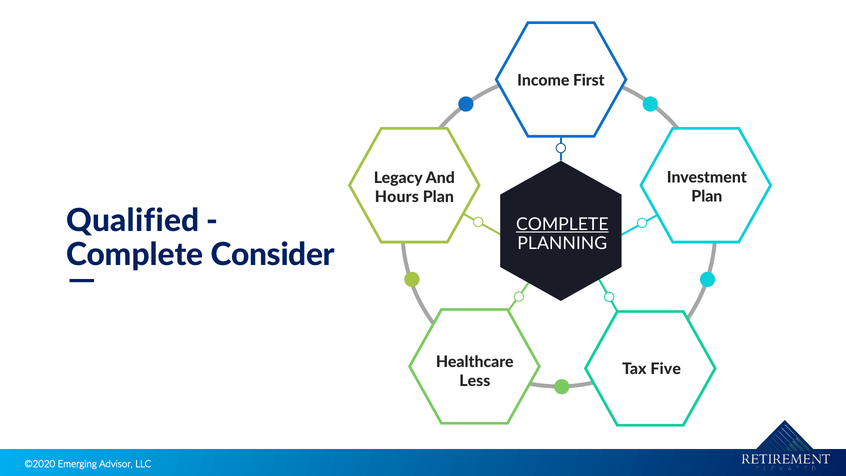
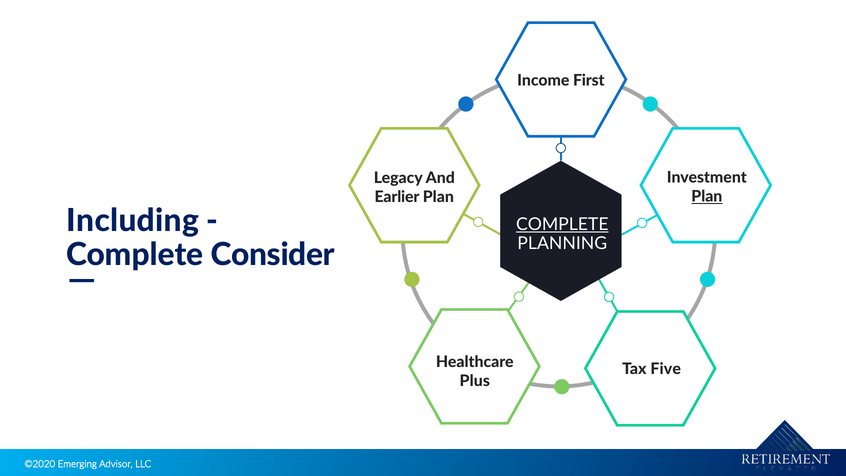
Plan underline: none -> present (707, 196)
Hours: Hours -> Earlier (397, 197)
Qualified: Qualified -> Including (133, 221)
Less: Less -> Plus (475, 381)
